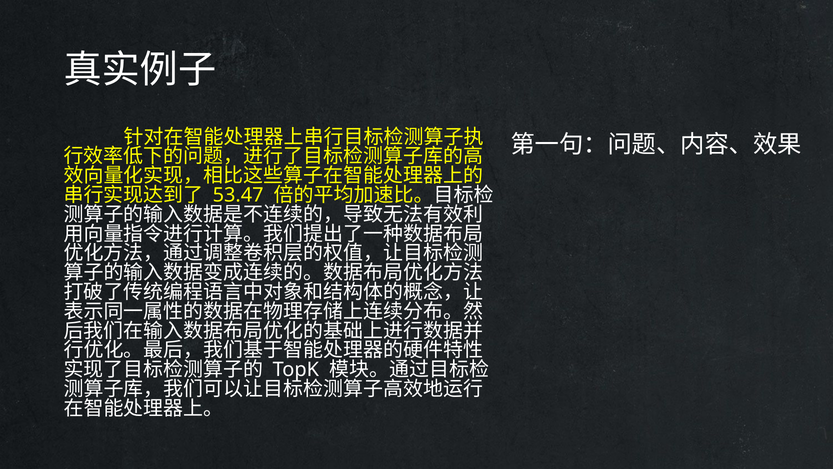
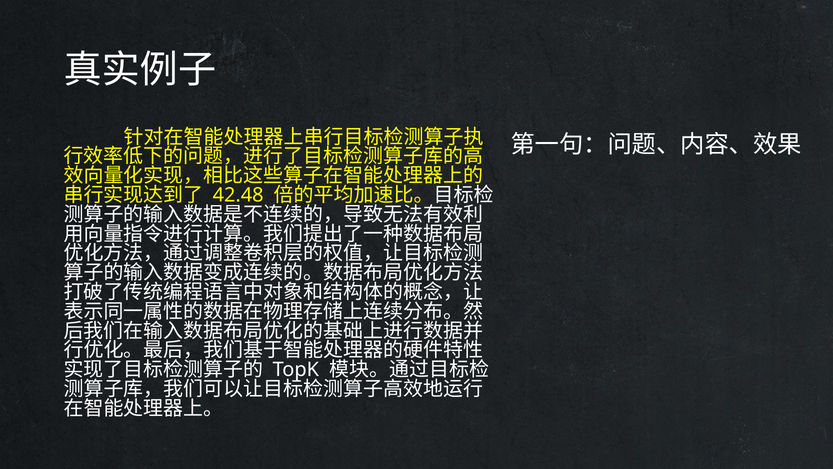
53.47: 53.47 -> 42.48 (238, 195)
